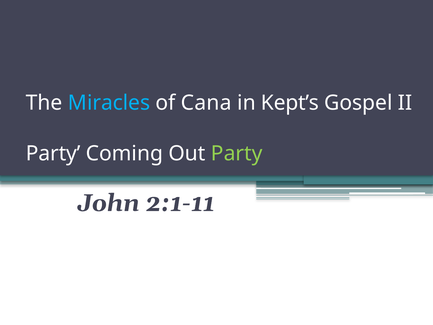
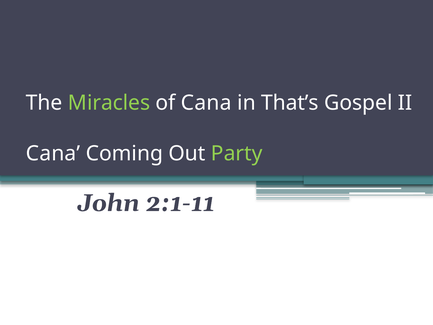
Miracles colour: light blue -> light green (109, 103)
Kept’s: Kept’s -> That’s (290, 103)
Party: Party -> Cana (53, 153)
